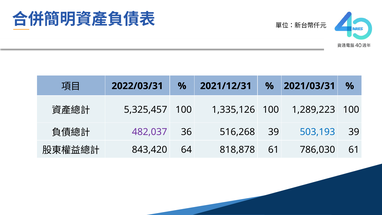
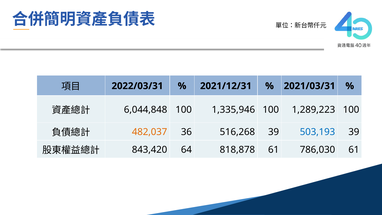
5,325,457: 5,325,457 -> 6,044,848 (146, 110)
1,335,126: 1,335,126 -> 1,335,946 (233, 110)
482,037 colour: purple -> orange (150, 132)
